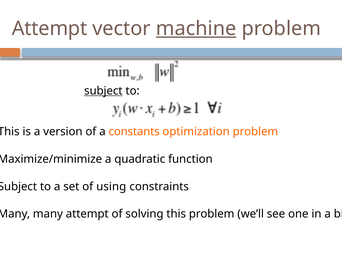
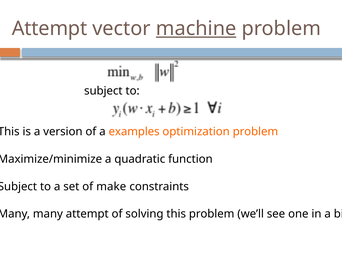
subject underline: present -> none (103, 91)
constants: constants -> examples (134, 131)
using: using -> make (111, 186)
